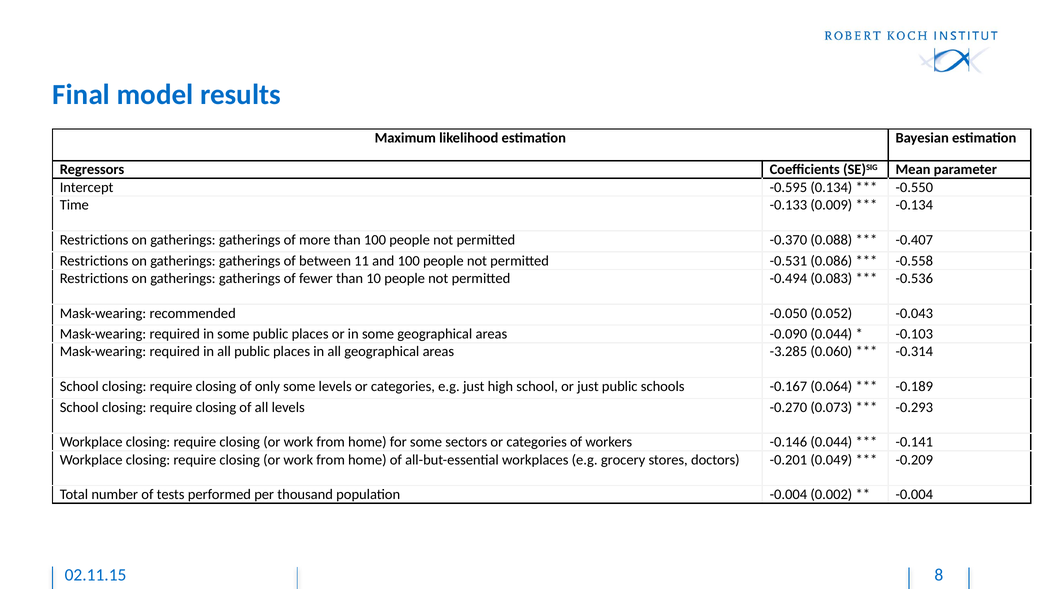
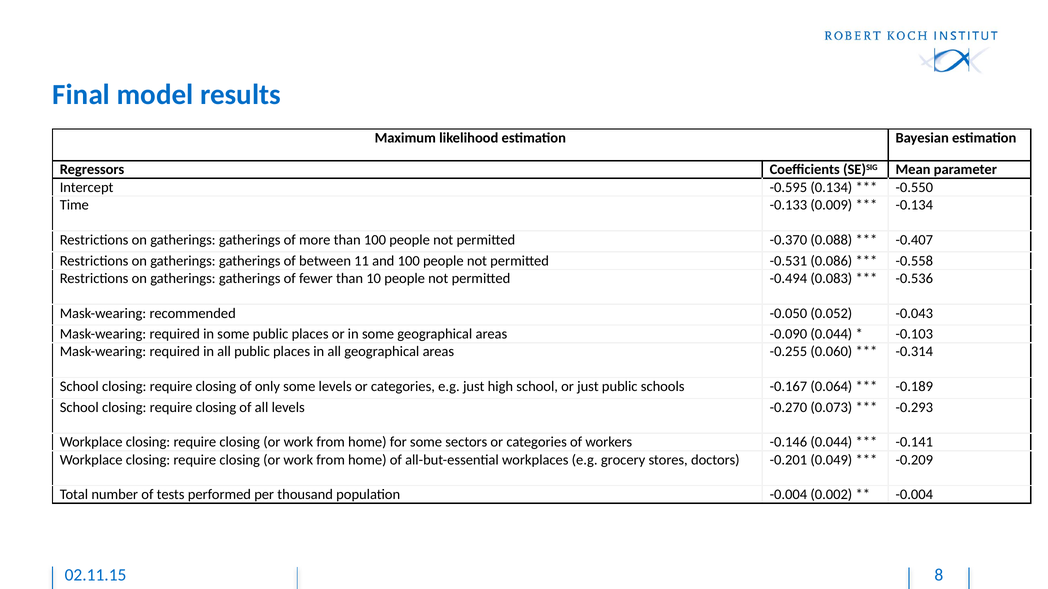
-3.285: -3.285 -> -0.255 (788, 352)
